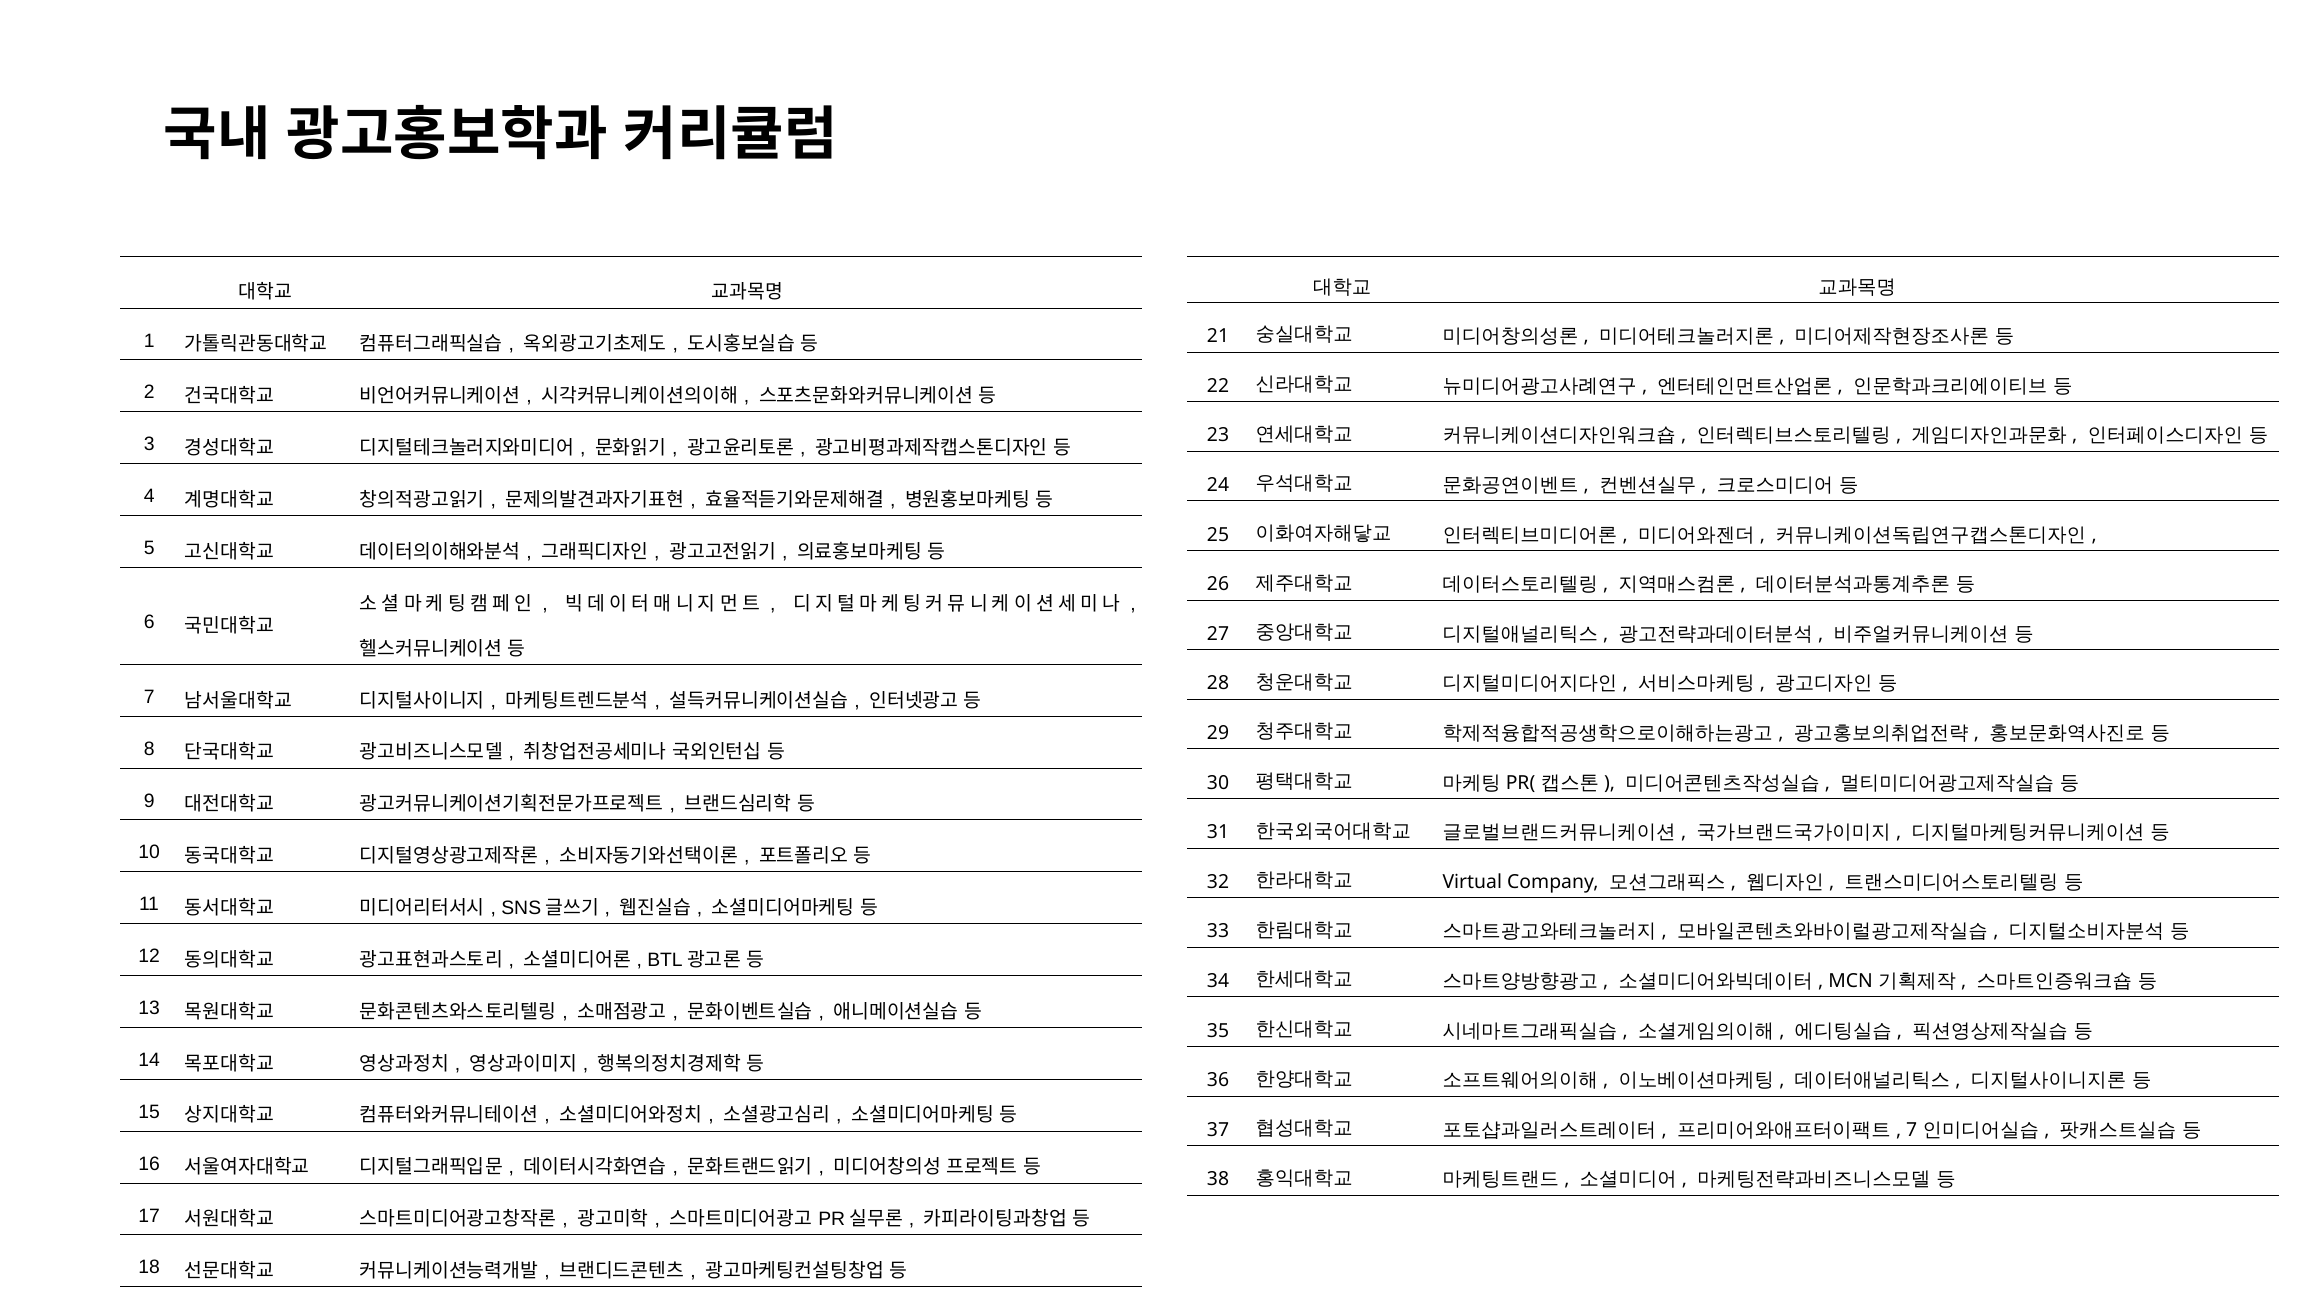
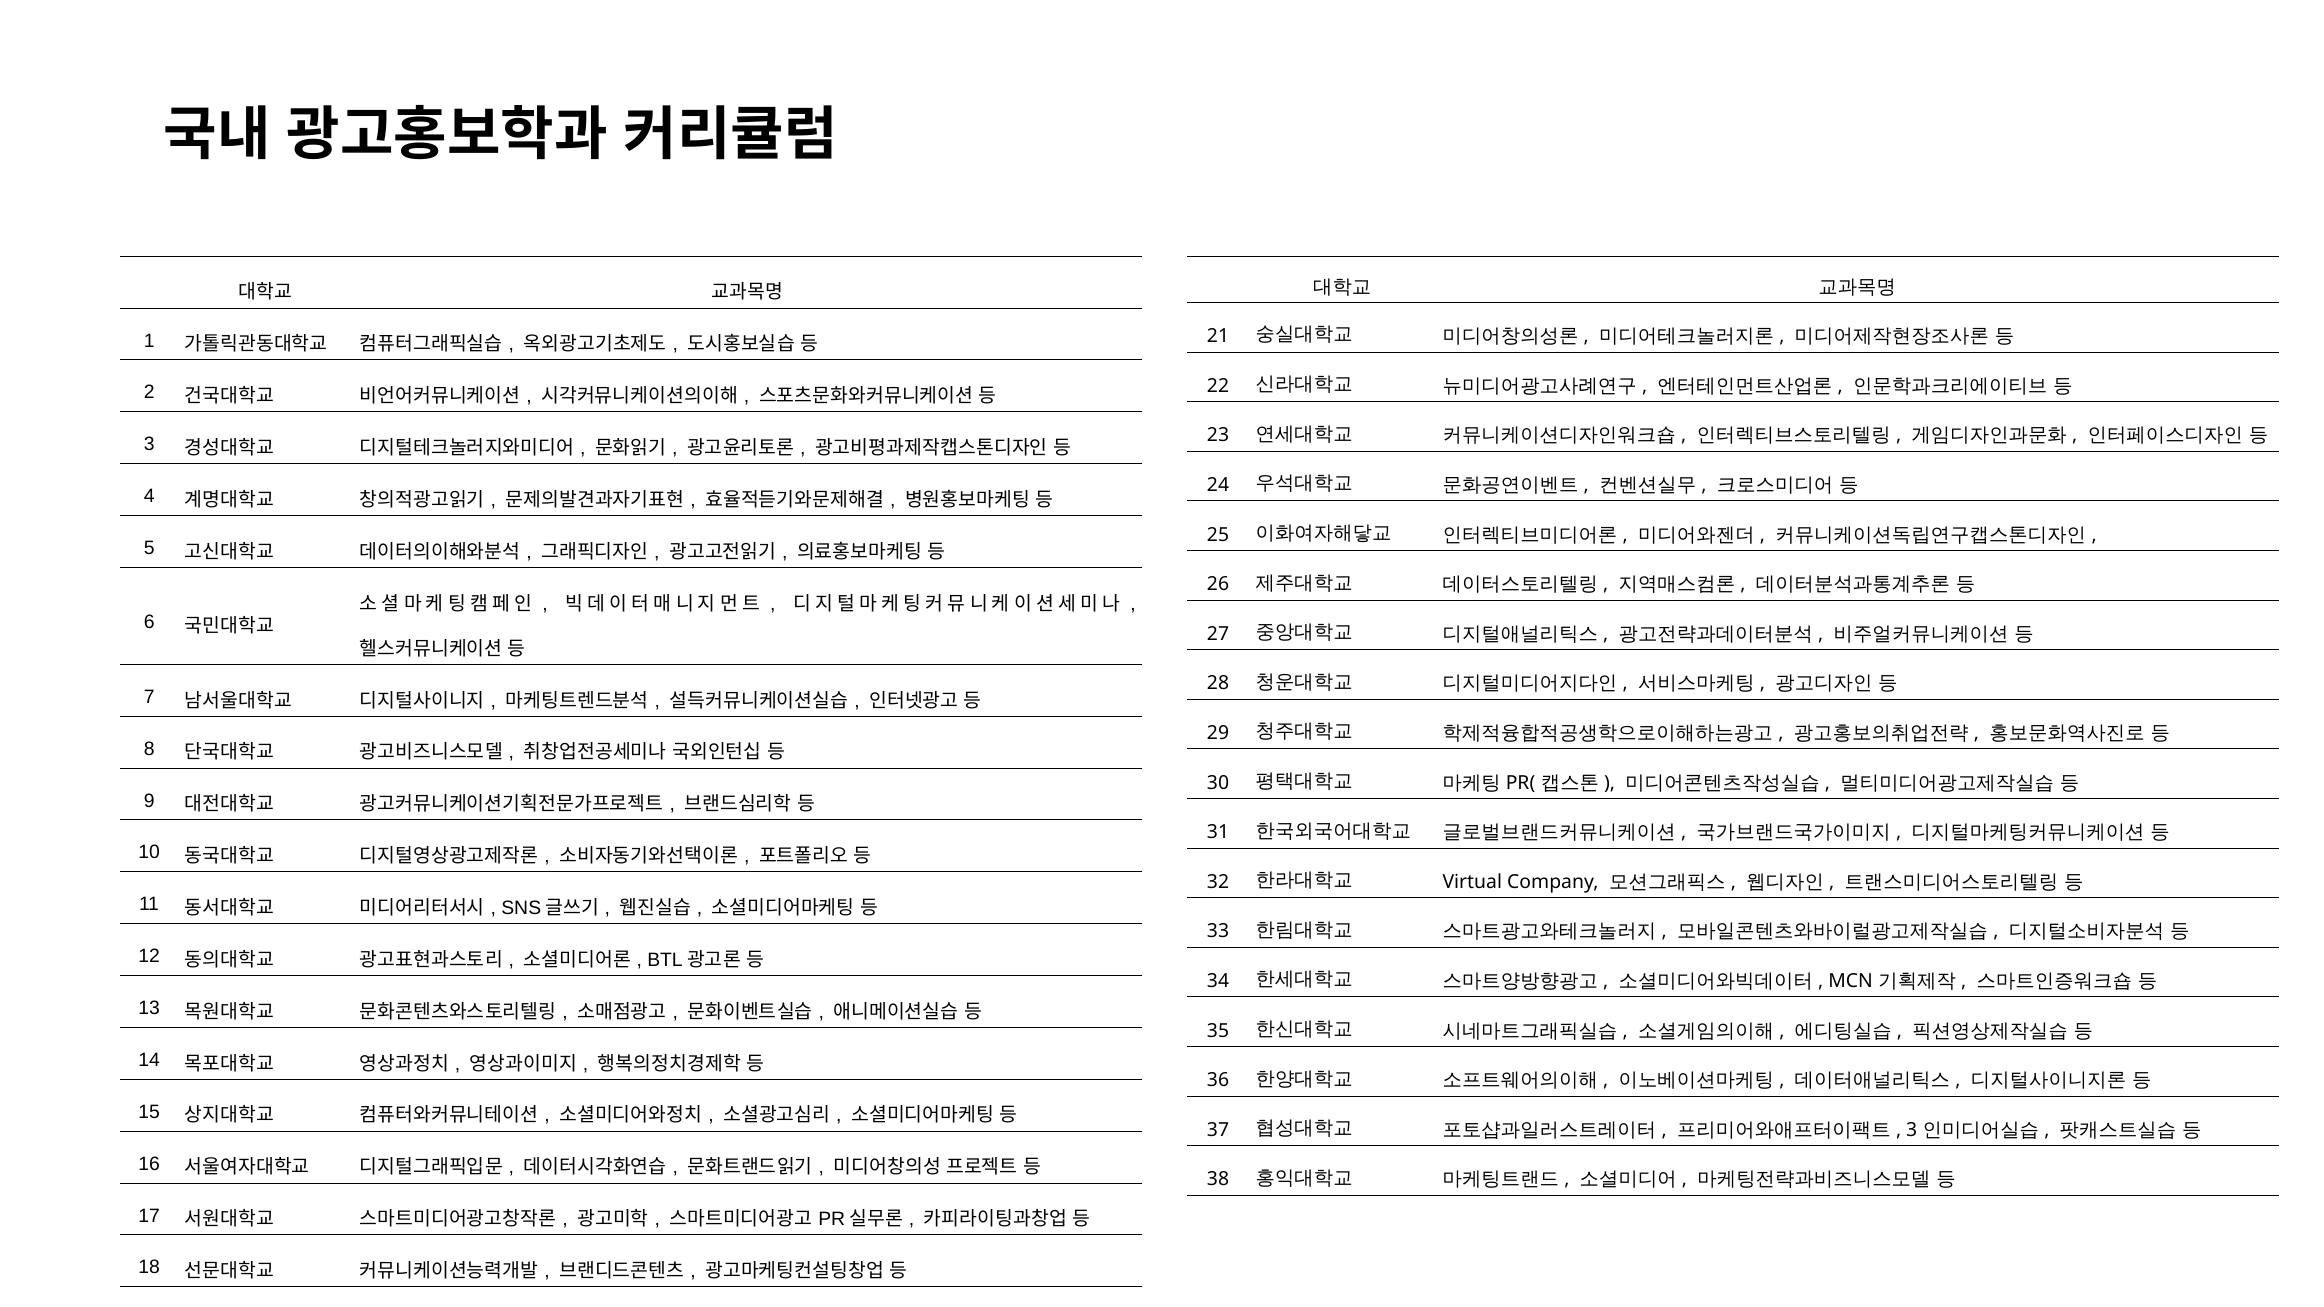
7: 7 -> 3 (1912, 1130)
